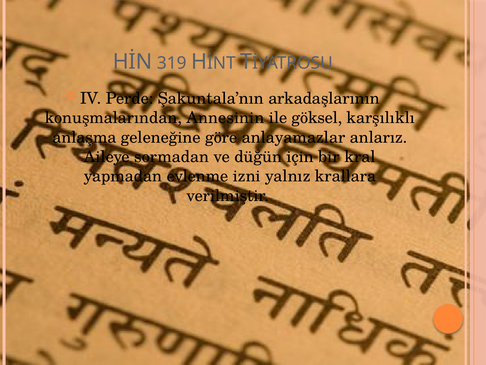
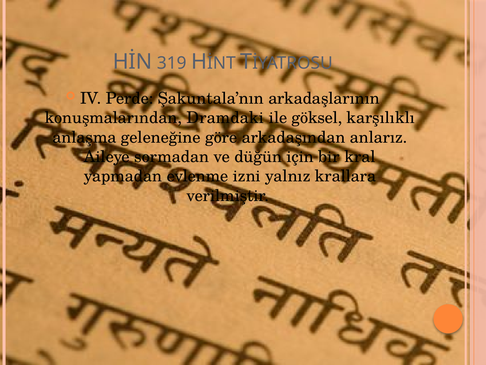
Annesinin: Annesinin -> Dramdaki (225, 118)
anlayamazlar: anlayamazlar -> arkadaşından (294, 137)
